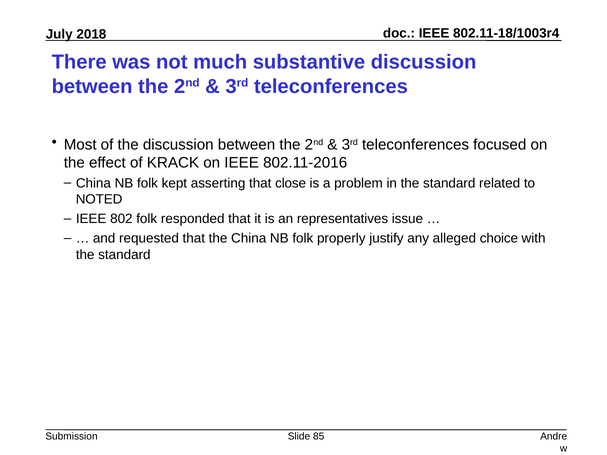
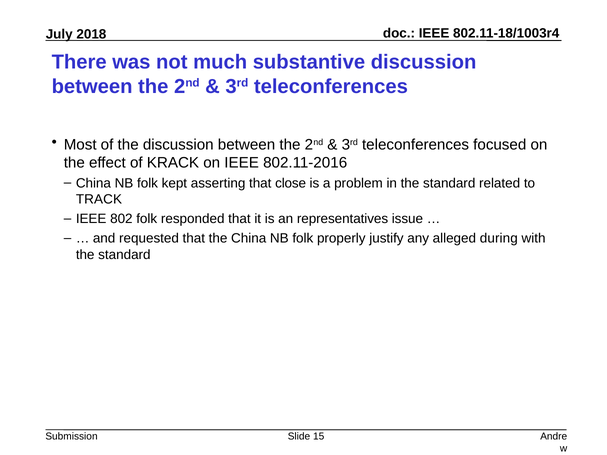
NOTED: NOTED -> TRACK (99, 200)
choice: choice -> during (499, 239)
85: 85 -> 15 (319, 437)
